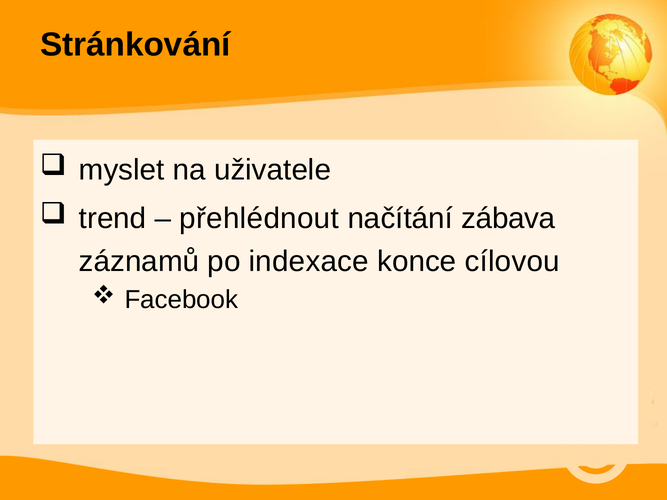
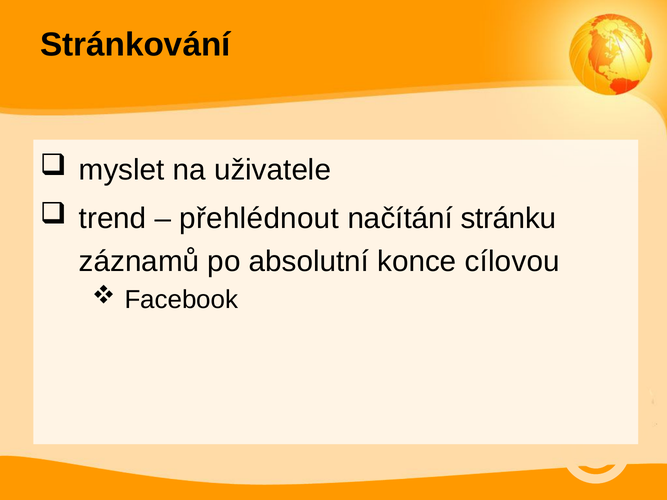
zábava: zábava -> stránku (508, 219)
indexace: indexace -> absolutní (309, 261)
